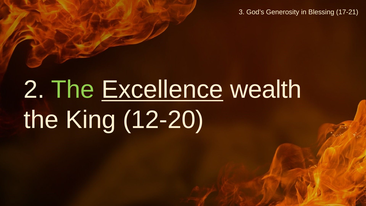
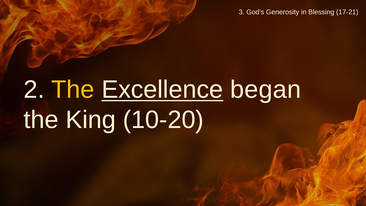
The colour: light green -> yellow (73, 90)
wealth: wealth -> began (266, 90)
12-20: 12-20 -> 10-20 (163, 120)
